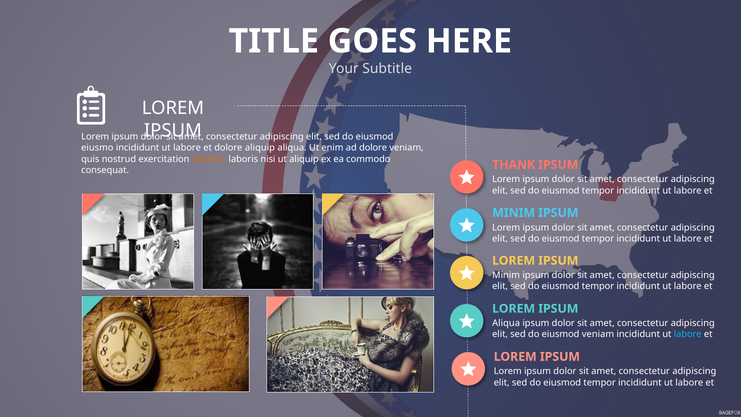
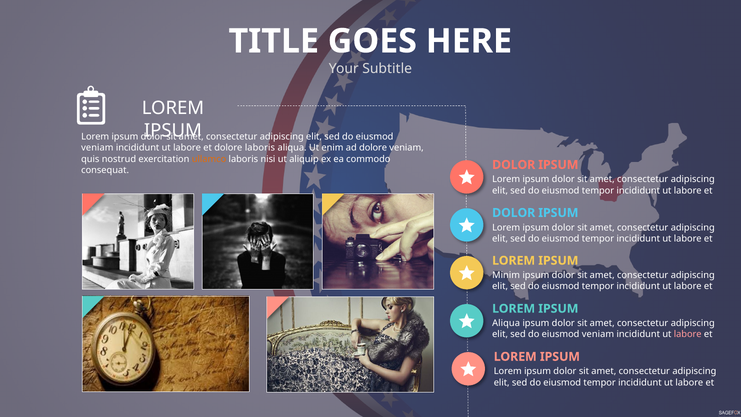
eiusmo: eiusmo -> veniam (97, 148)
dolore aliquip: aliquip -> laboris (260, 148)
THANK: THANK -> DOLOR (514, 165)
MINIM: MINIM -> DOLOR (514, 213)
labore colour: light blue -> pink (688, 334)
